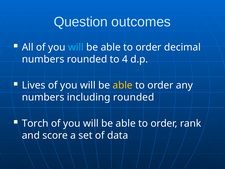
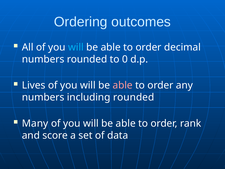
Question: Question -> Ordering (81, 22)
4: 4 -> 0 (125, 59)
able colour: yellow -> pink (123, 85)
Torch: Torch -> Many (35, 123)
